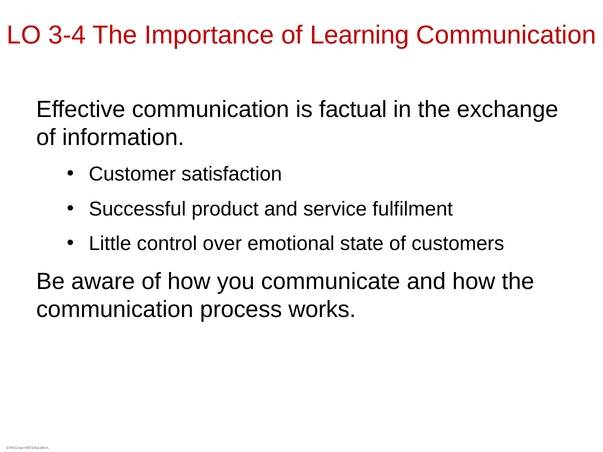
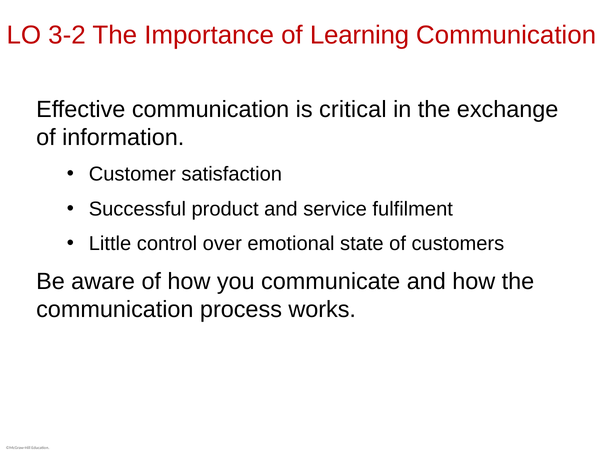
3-4: 3-4 -> 3-2 (67, 35)
factual: factual -> critical (353, 110)
